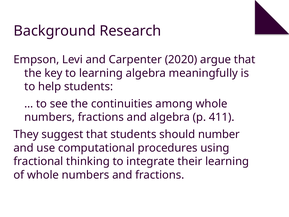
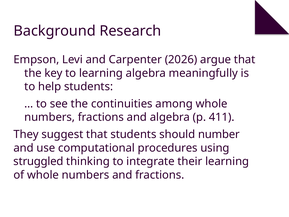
2020: 2020 -> 2026 (181, 60)
fractional: fractional -> struggled (38, 161)
